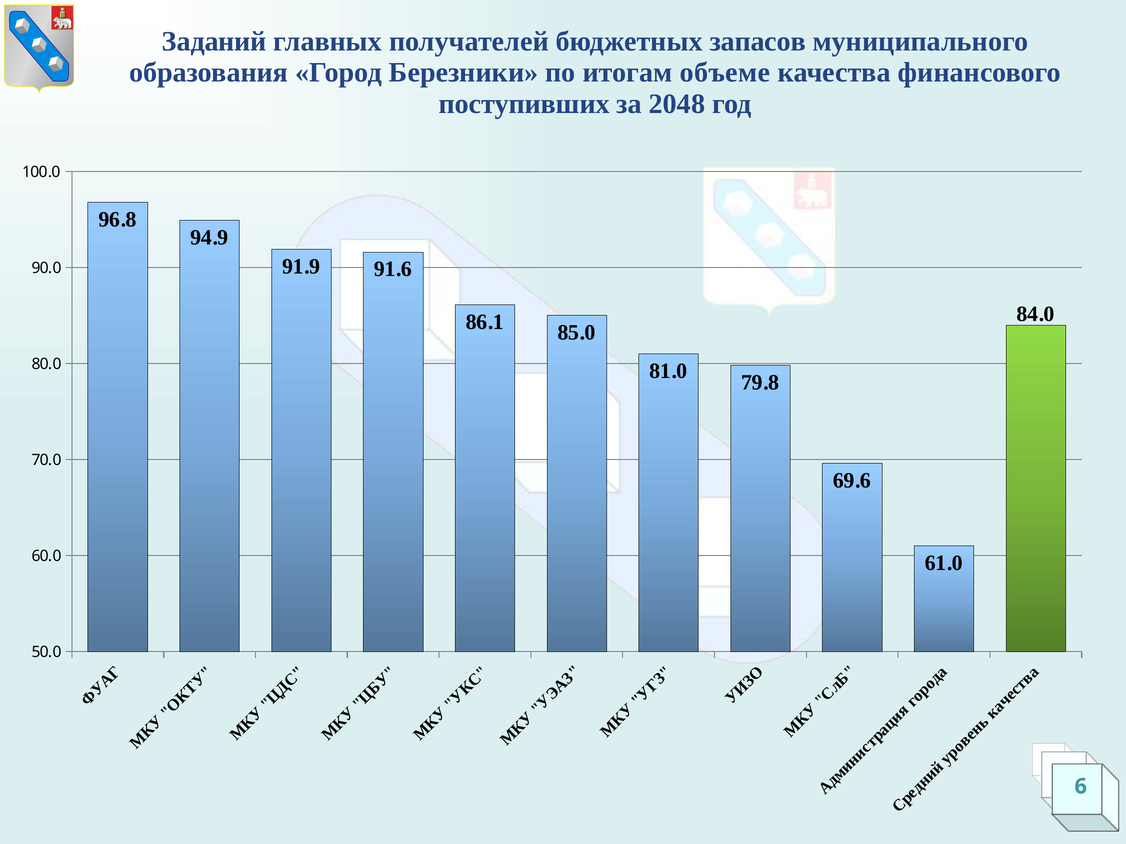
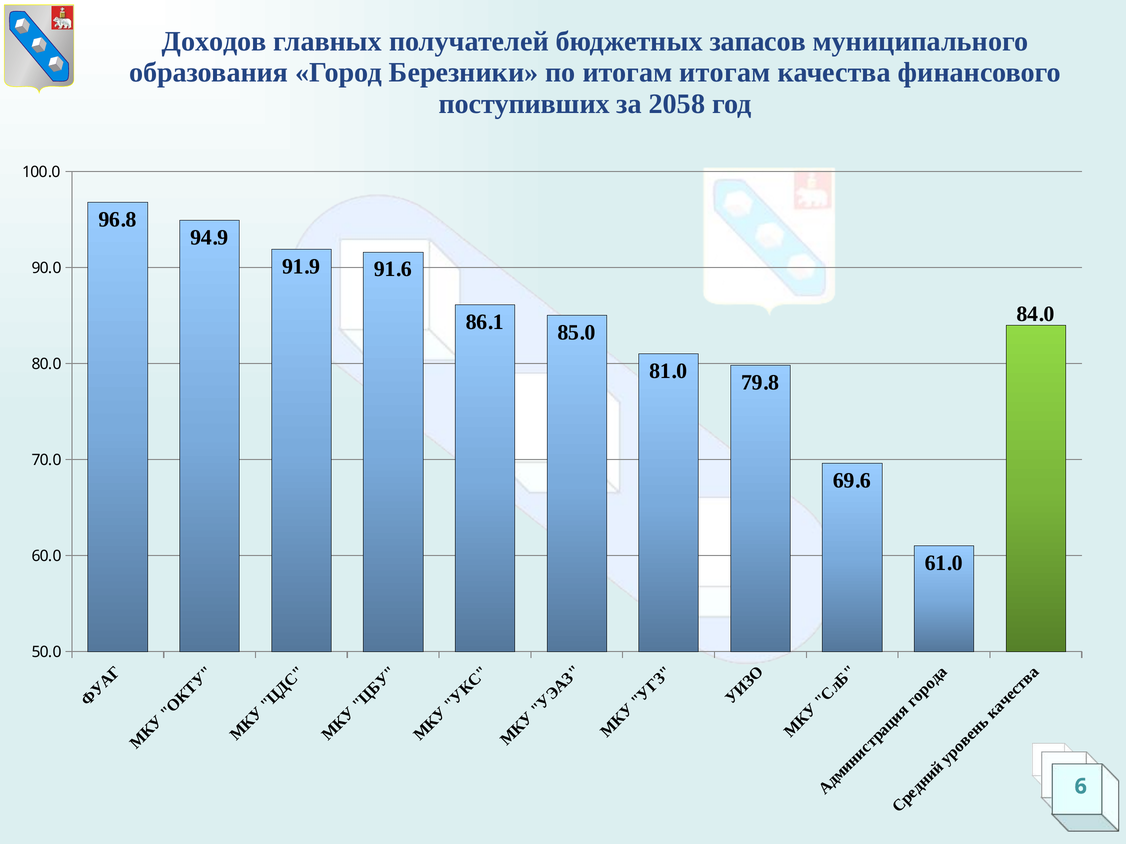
Заданий: Заданий -> Доходов (214, 41)
итогам объеме: объеме -> итогам (725, 73)
2048: 2048 -> 2058 (677, 104)
